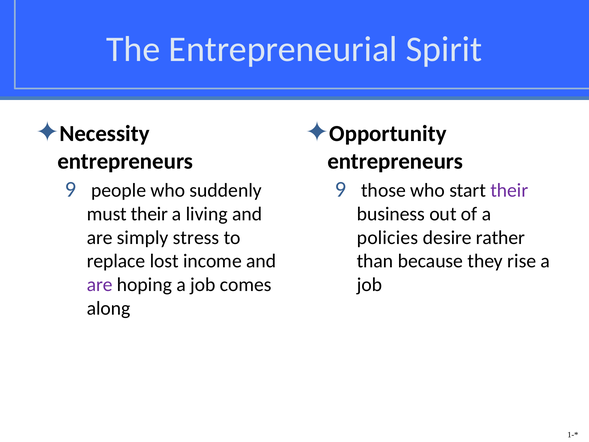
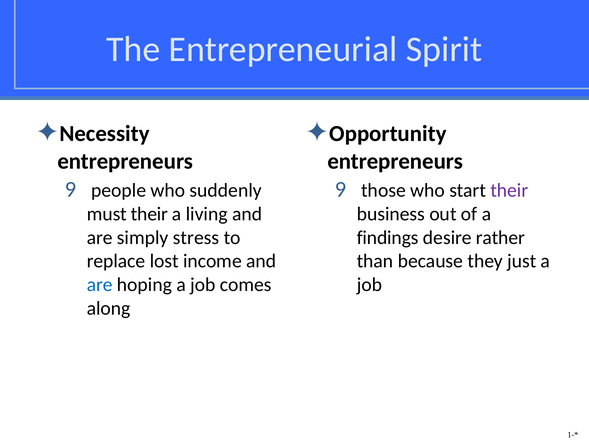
policies: policies -> findings (388, 237)
rise: rise -> just (522, 261)
are colour: purple -> blue (100, 285)
